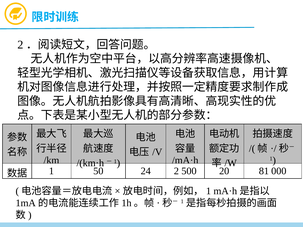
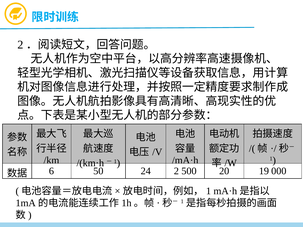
1: 1 -> 6 (51, 171)
81: 81 -> 19 (264, 171)
